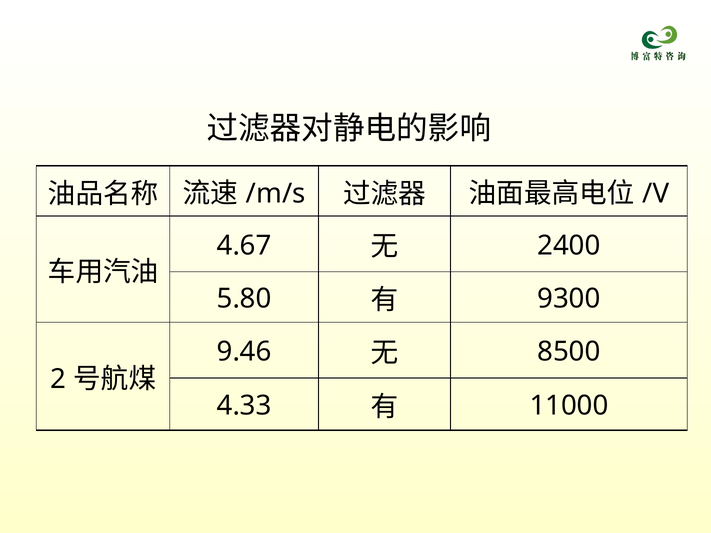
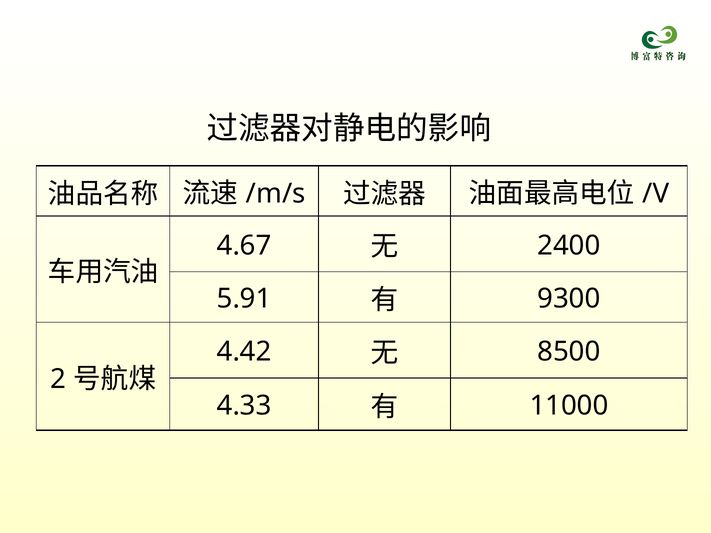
5.80: 5.80 -> 5.91 (244, 299)
9.46: 9.46 -> 4.42 (244, 352)
